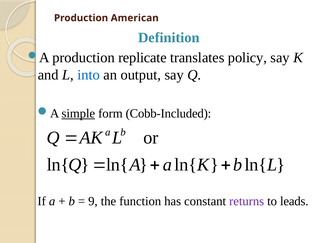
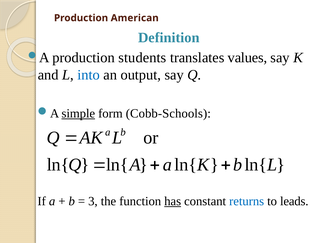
replicate: replicate -> students (142, 58)
policy: policy -> values (247, 58)
Cobb-Included: Cobb-Included -> Cobb-Schools (168, 113)
9: 9 -> 3 (93, 201)
has underline: none -> present (173, 201)
returns colour: purple -> blue (247, 201)
